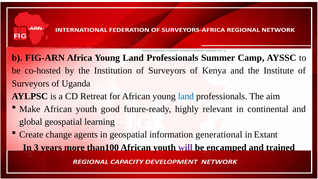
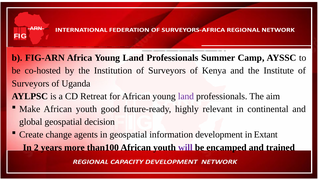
land colour: blue -> purple (186, 96)
learning: learning -> decision (100, 122)
generational: generational -> development (219, 135)
3: 3 -> 2 (36, 147)
